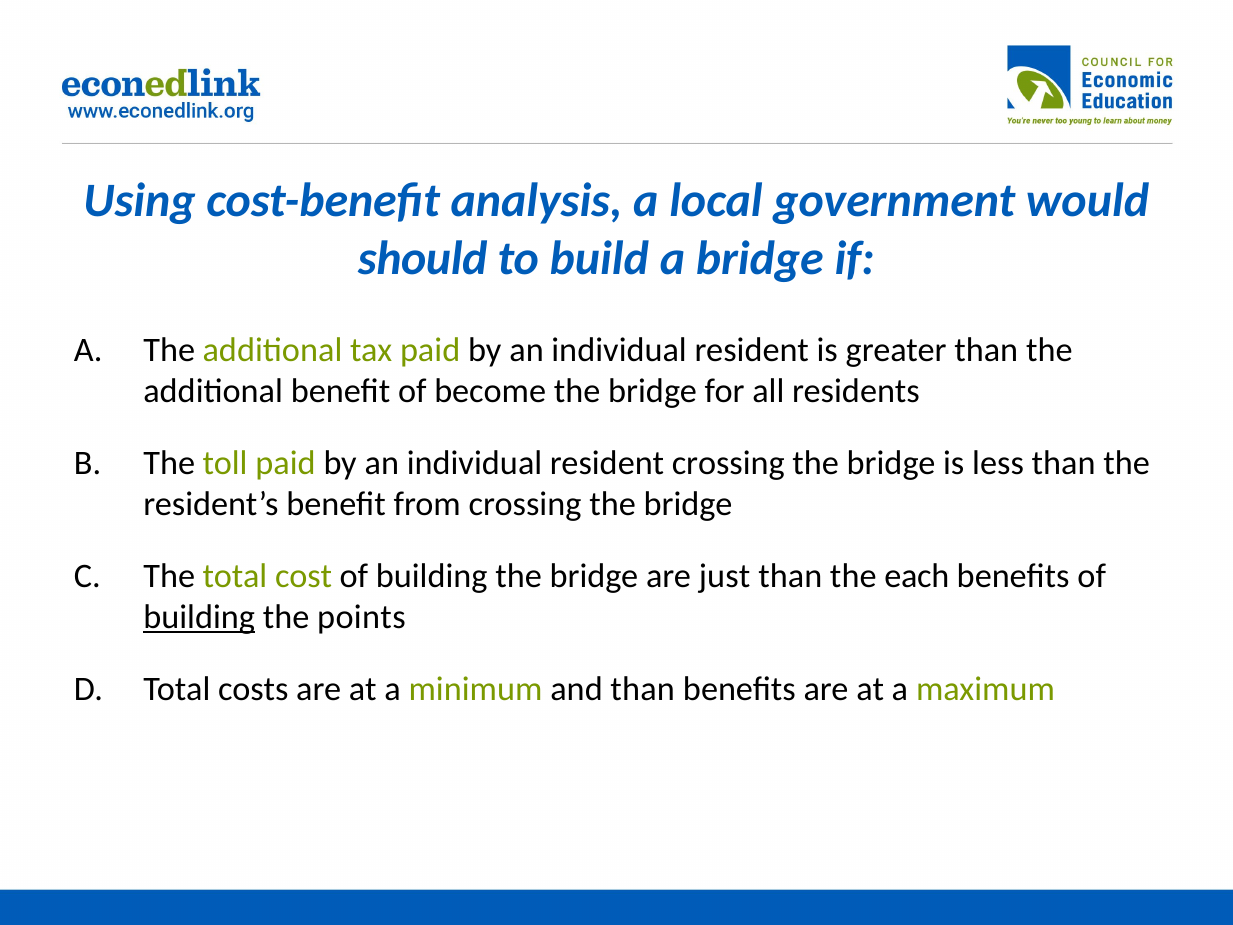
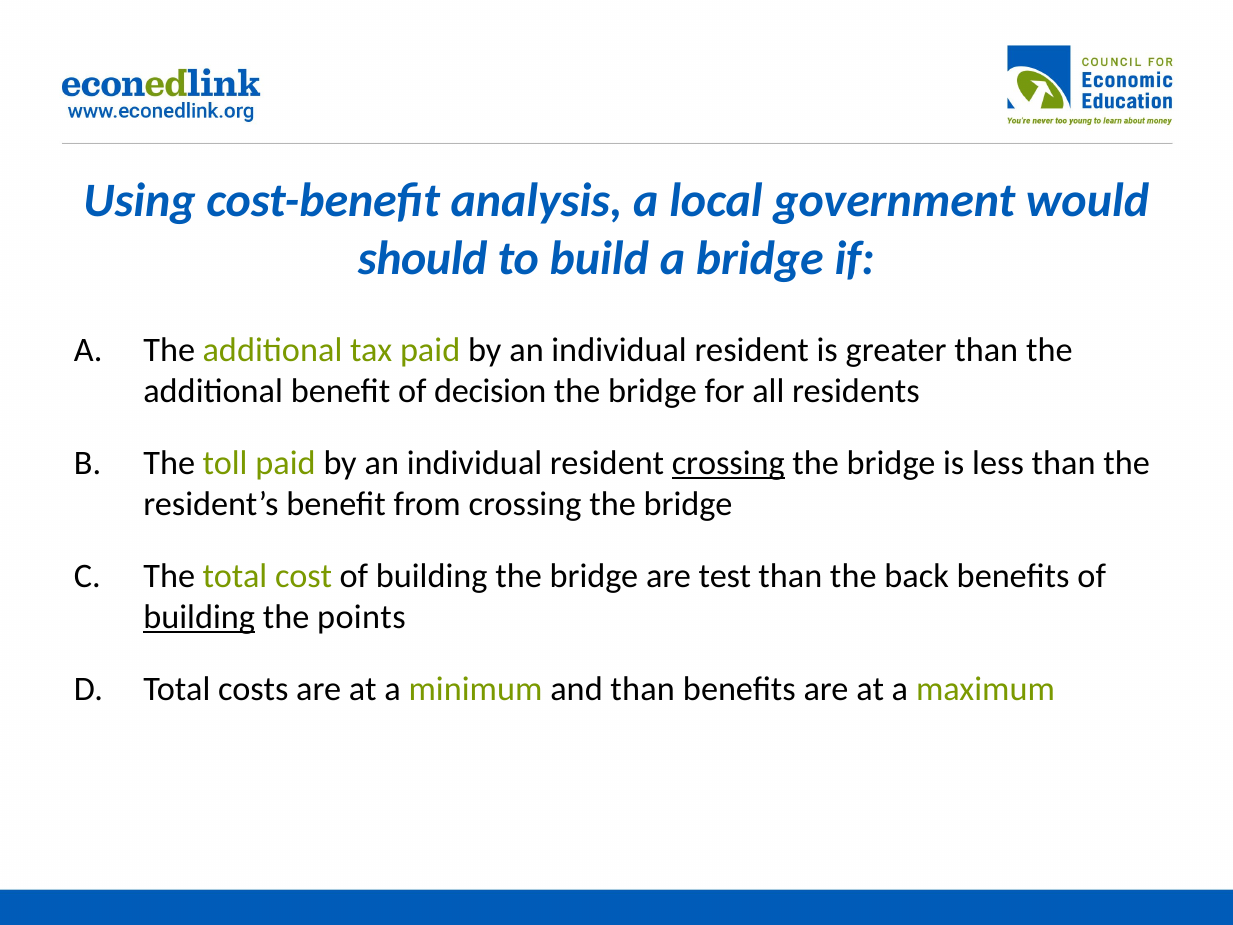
become: become -> decision (490, 391)
crossing underline: none -> present (728, 463)
just: just -> test (725, 576)
each: each -> back (917, 576)
